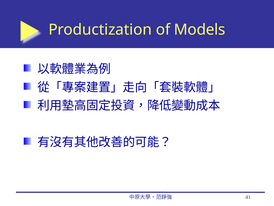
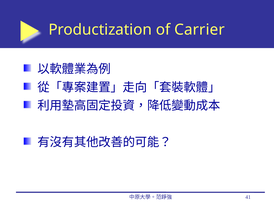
Models: Models -> Carrier (199, 30)
